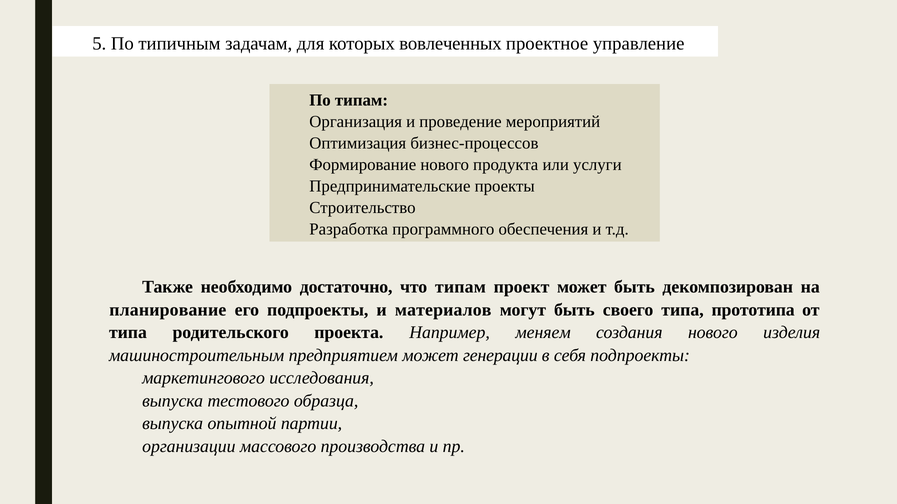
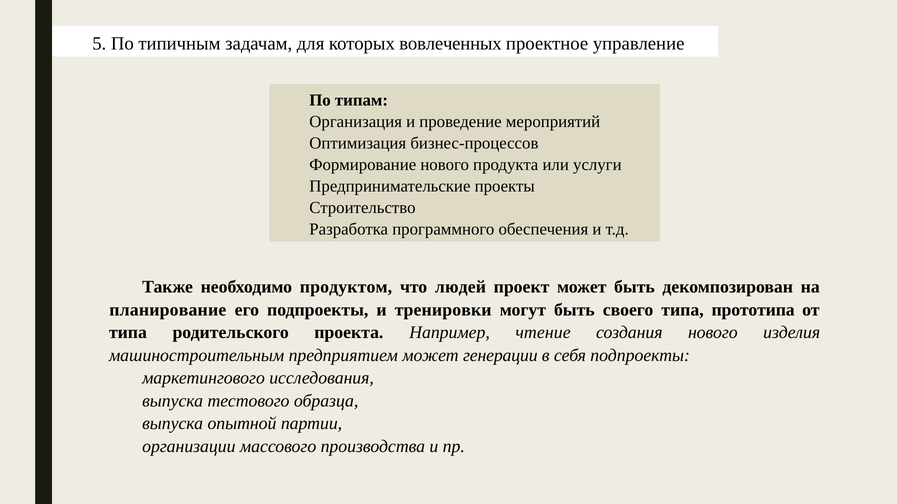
достаточно: достаточно -> продуктом (346, 287)
что типам: типам -> людей (460, 287)
материалов: материалов -> тренировки (443, 310)
меняем: меняем -> чтение (543, 333)
